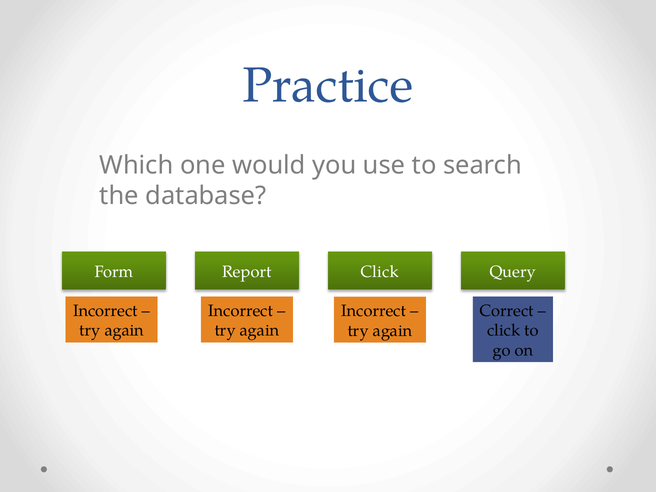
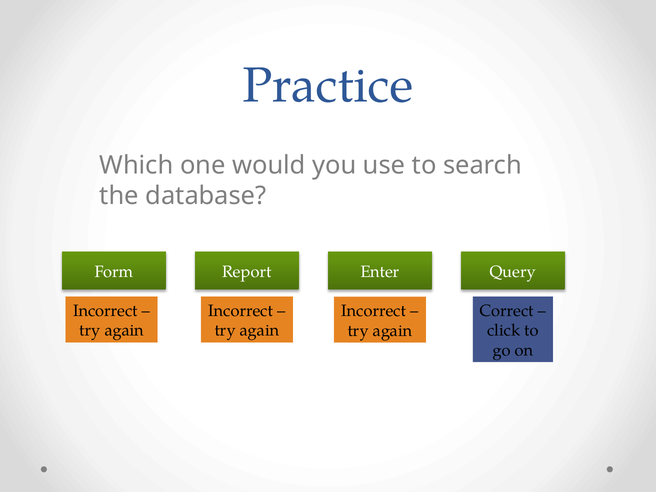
Report Click: Click -> Enter (380, 272)
